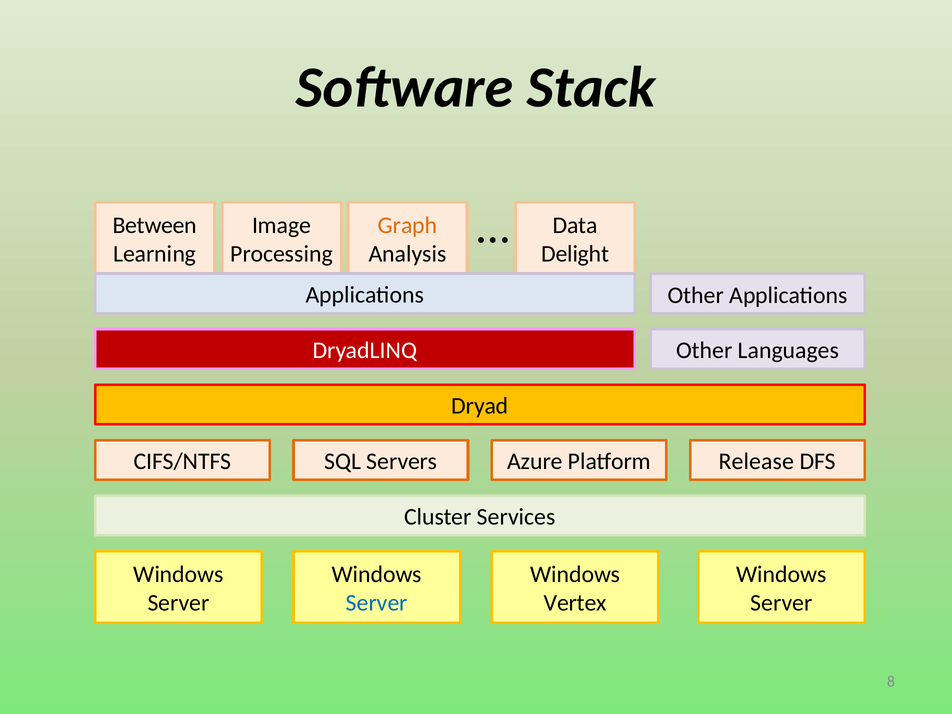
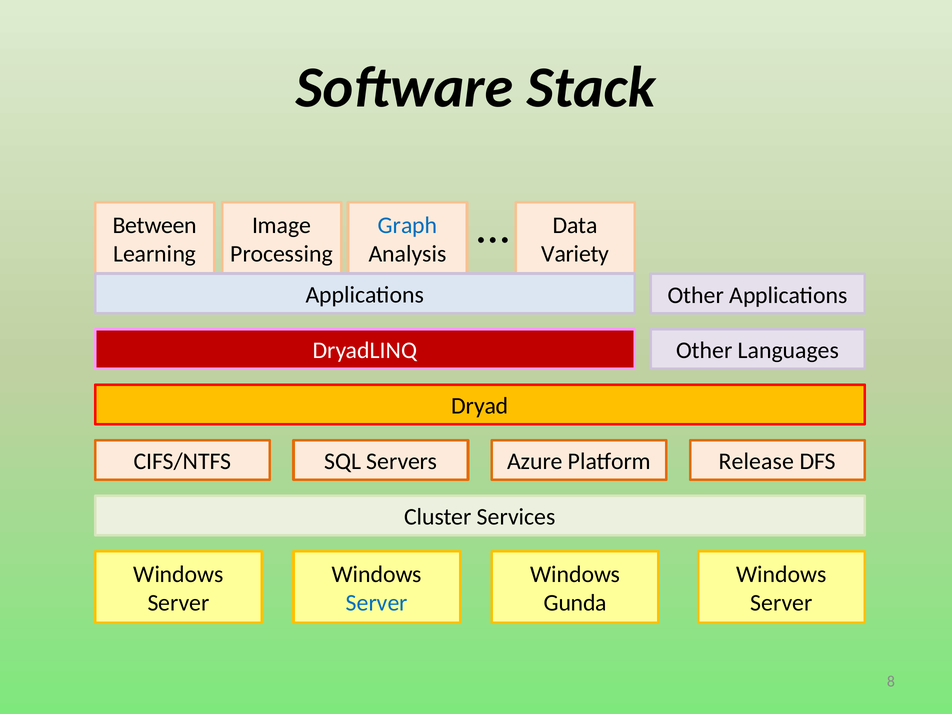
Graph colour: orange -> blue (408, 225)
Delight: Delight -> Variety (575, 254)
Vertex: Vertex -> Gunda (575, 603)
